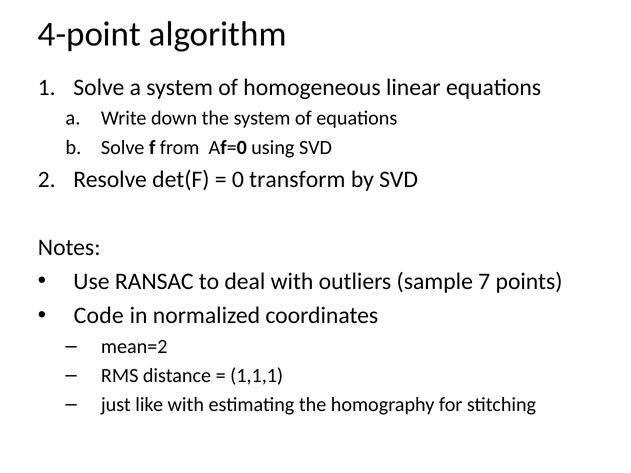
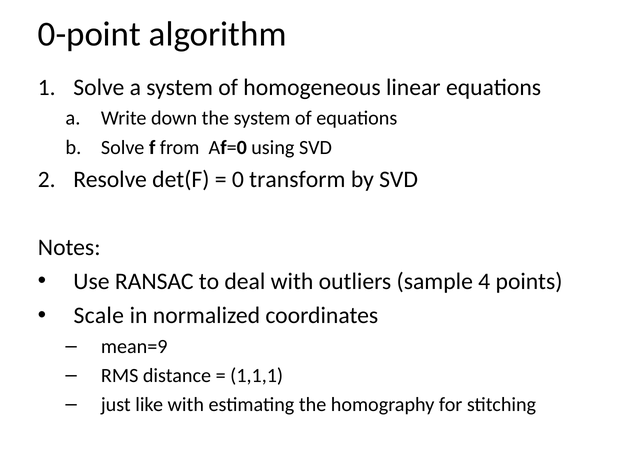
4-point: 4-point -> 0-point (89, 34)
7: 7 -> 4 (484, 282)
Code: Code -> Scale (99, 316)
mean=2: mean=2 -> mean=9 (134, 347)
